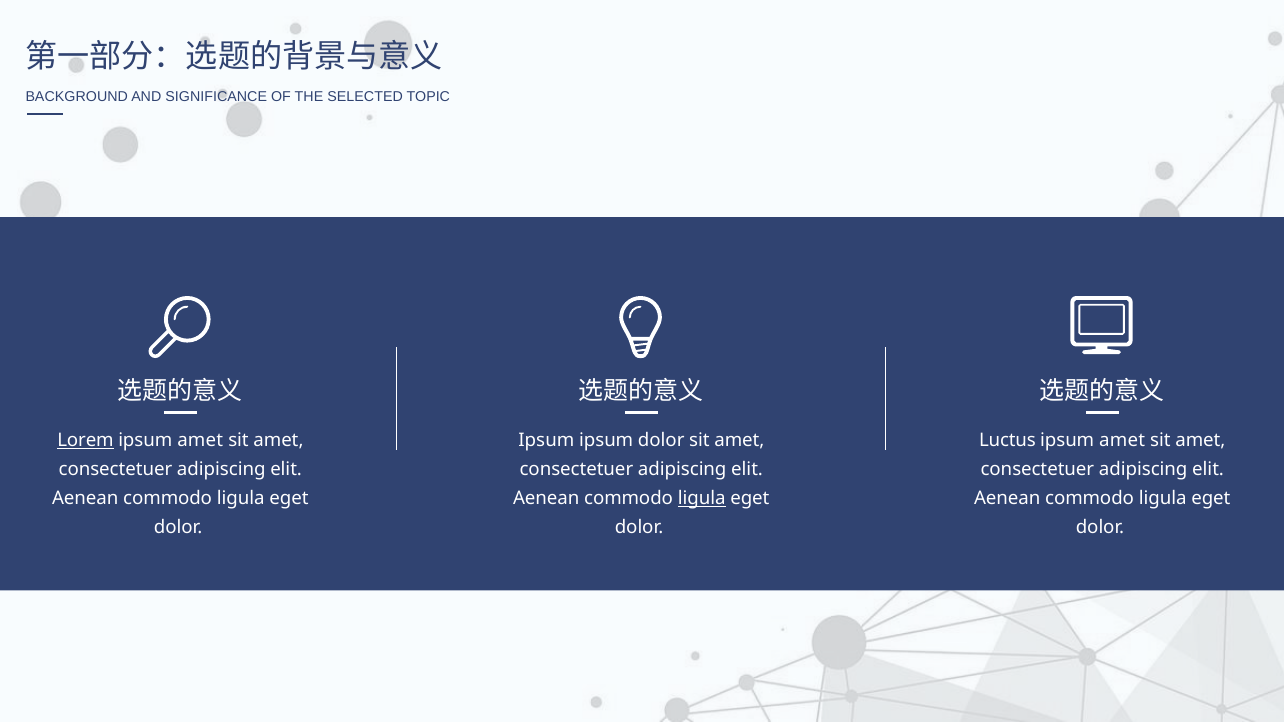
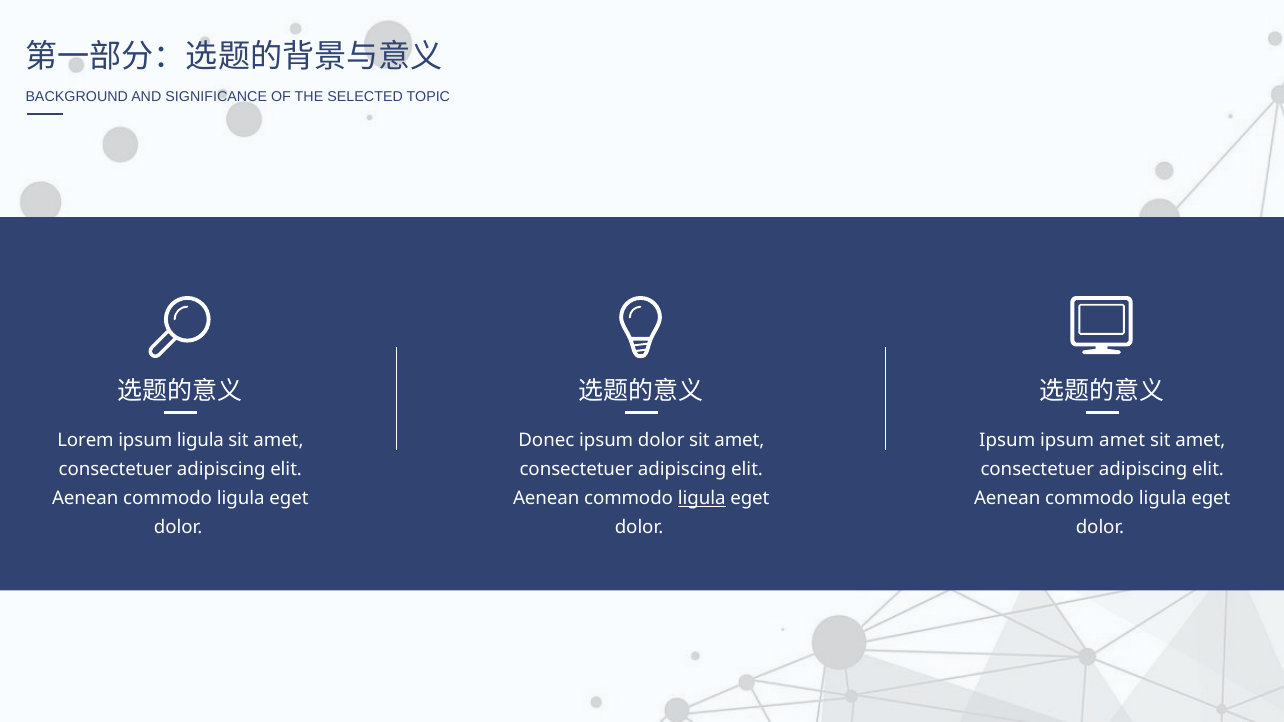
Lorem underline: present -> none (85, 440)
amet: amet -> ligula (200, 440)
Ipsum: Ipsum -> Donec (546, 440)
Luctus: Luctus -> Ipsum (1007, 440)
